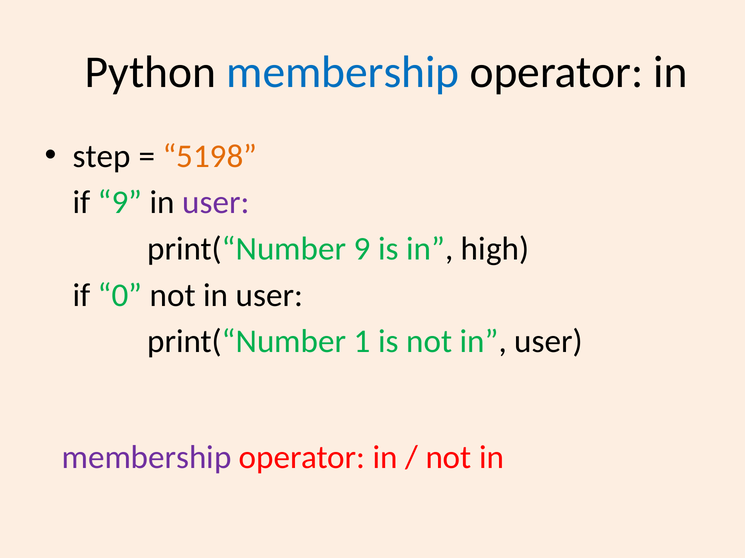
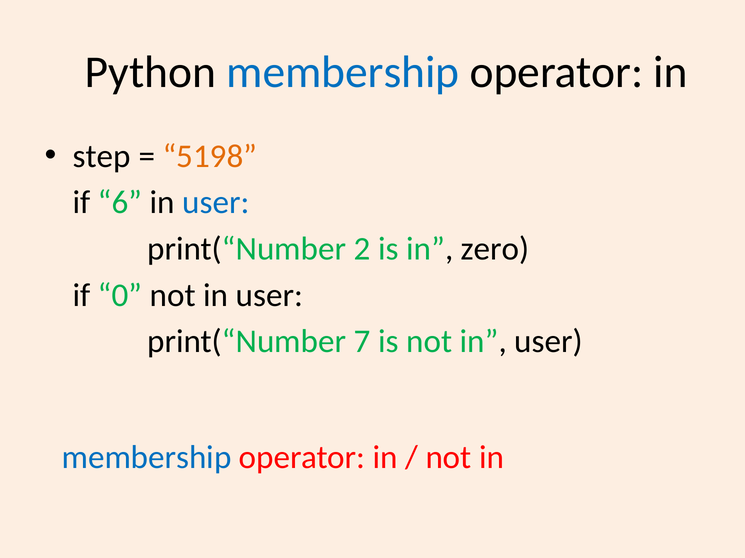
if 9: 9 -> 6 (120, 203)
user colour: purple -> blue (216, 203)
print(“Number 9: 9 -> 2 (362, 249)
high: high -> zero (495, 249)
1: 1 -> 7 (362, 342)
membership colour: purple -> blue (147, 458)
